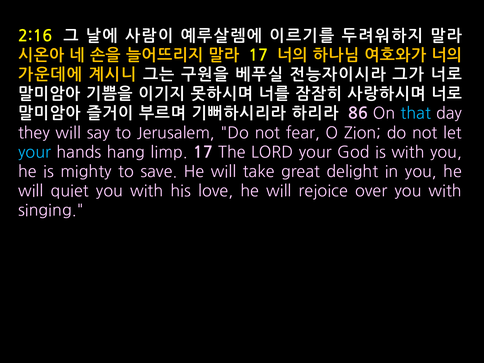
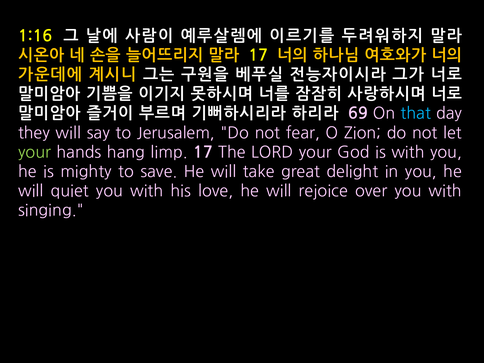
2:16: 2:16 -> 1:16 (35, 36)
86: 86 -> 69 (358, 114)
your colour: light blue -> light green (35, 152)
